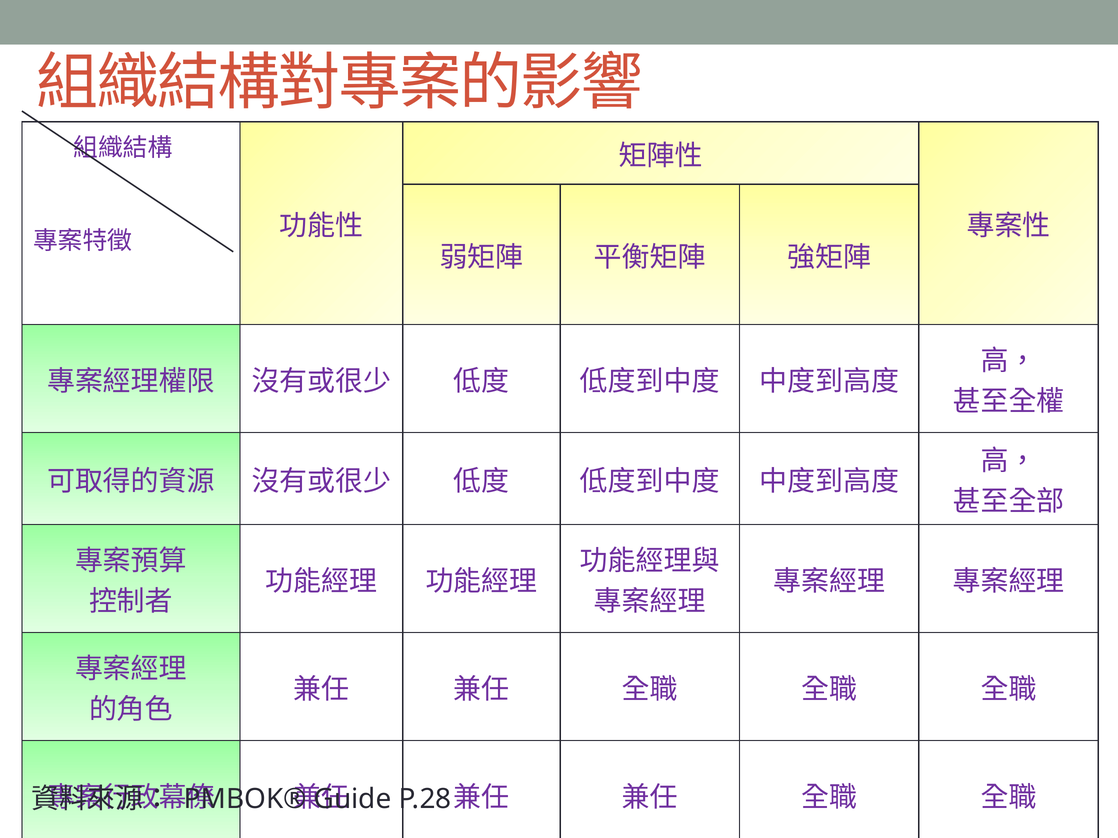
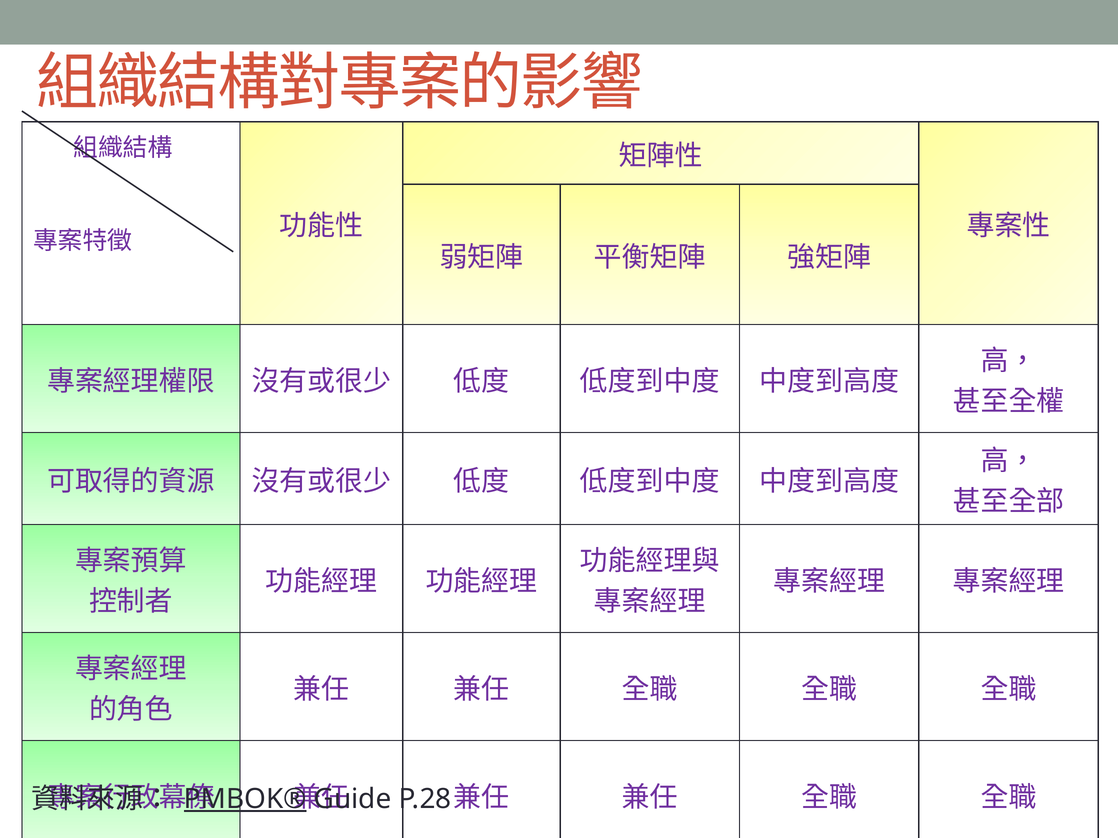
PMBOK® underline: none -> present (245, 799)
